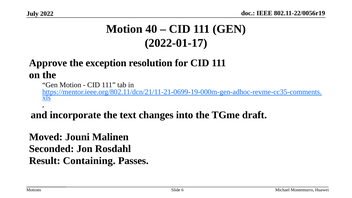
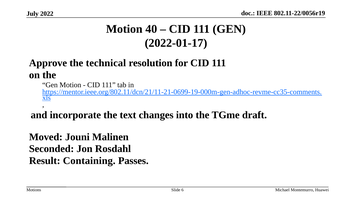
exception: exception -> technical (106, 63)
